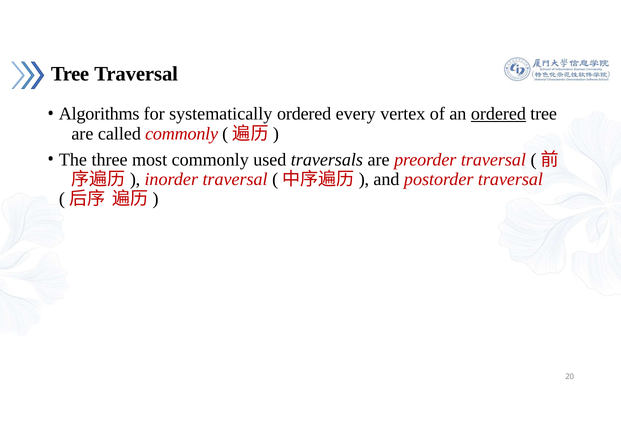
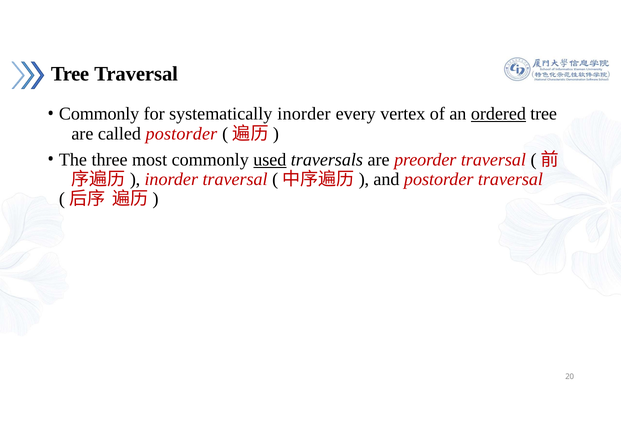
Algorithms: Algorithms -> Commonly (99, 114)
systematically ordered: ordered -> inorder (304, 114)
called commonly: commonly -> postorder (181, 134)
used underline: none -> present (270, 160)
